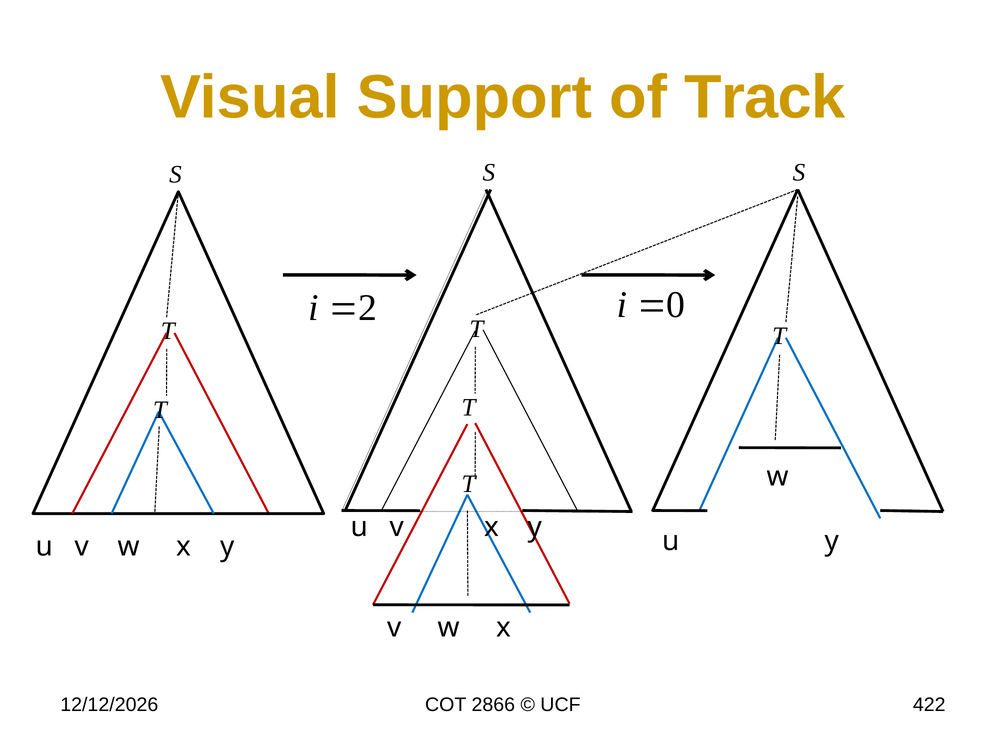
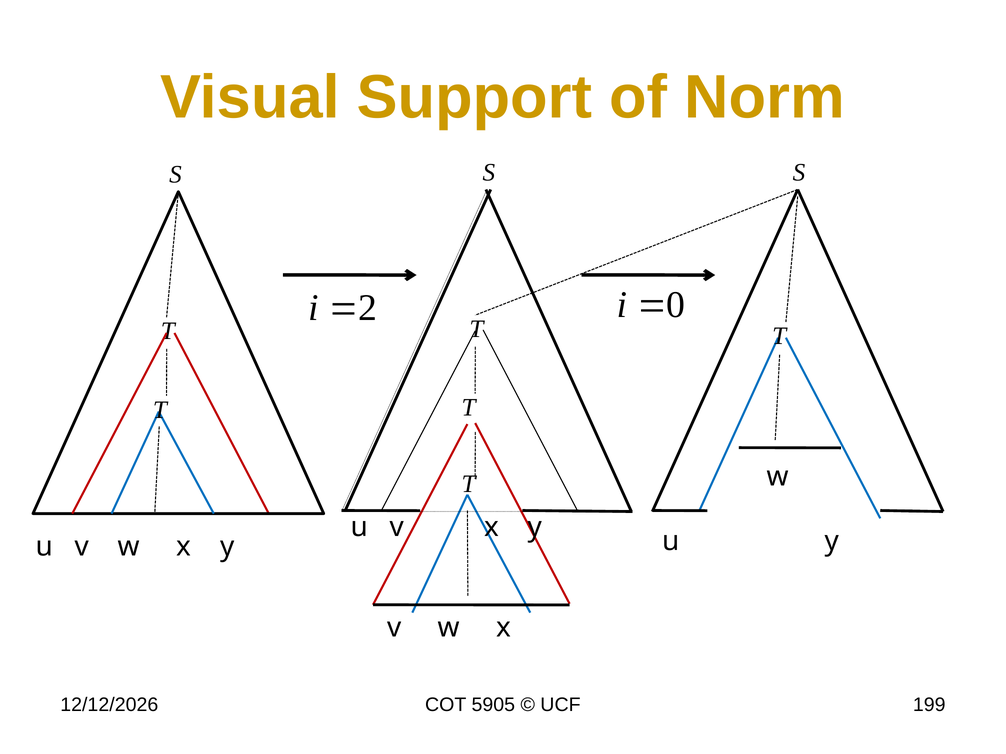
Track: Track -> Norm (765, 97)
2866: 2866 -> 5905 (493, 705)
422: 422 -> 199 (929, 705)
